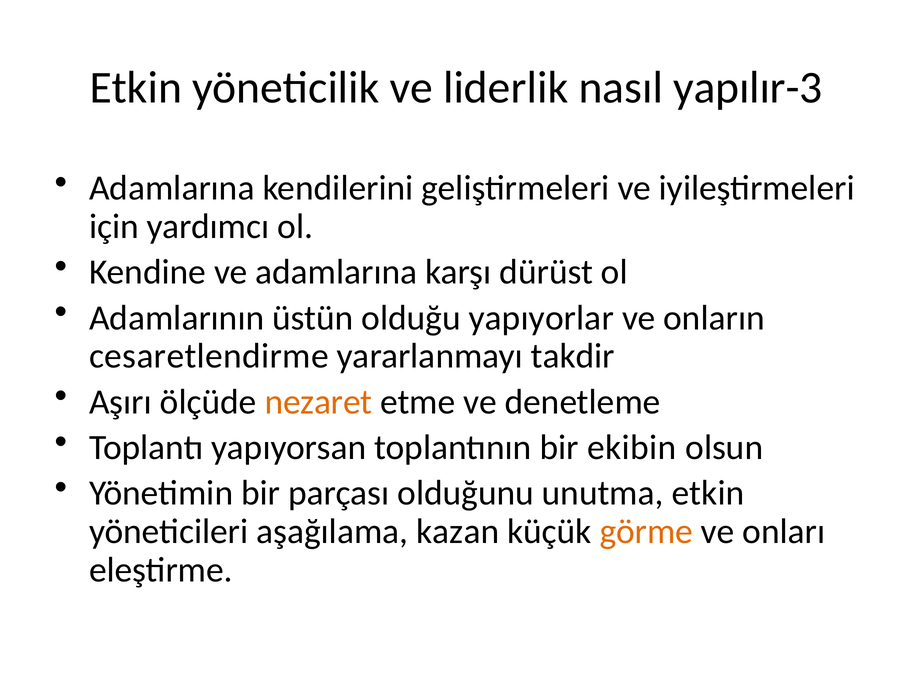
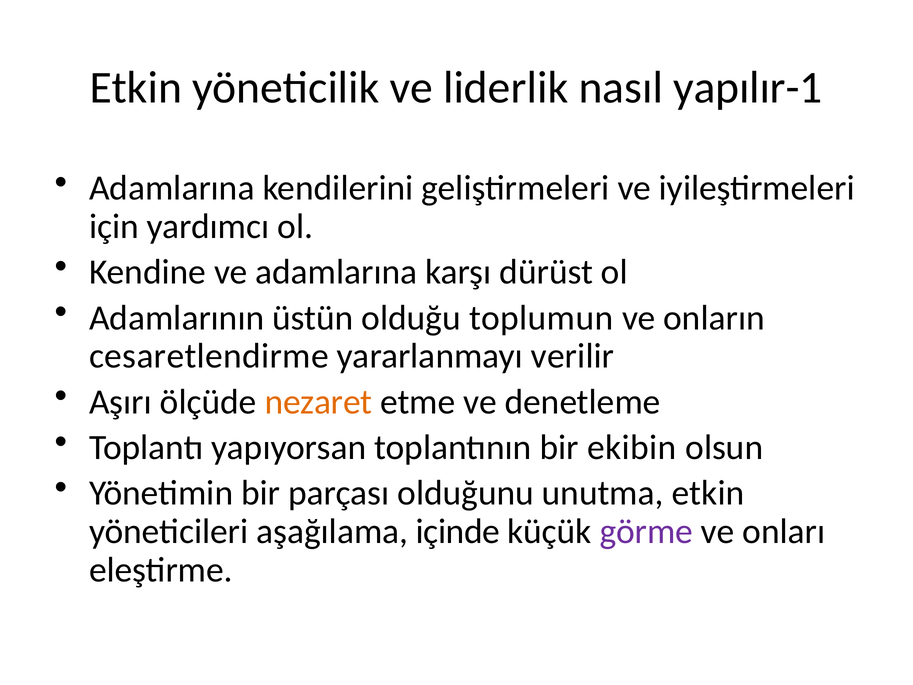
yapılır-3: yapılır-3 -> yapılır-1 (748, 88)
yapıyorlar: yapıyorlar -> toplumun (541, 318)
takdir: takdir -> verilir (573, 356)
kazan: kazan -> içinde (458, 531)
görme colour: orange -> purple (646, 531)
